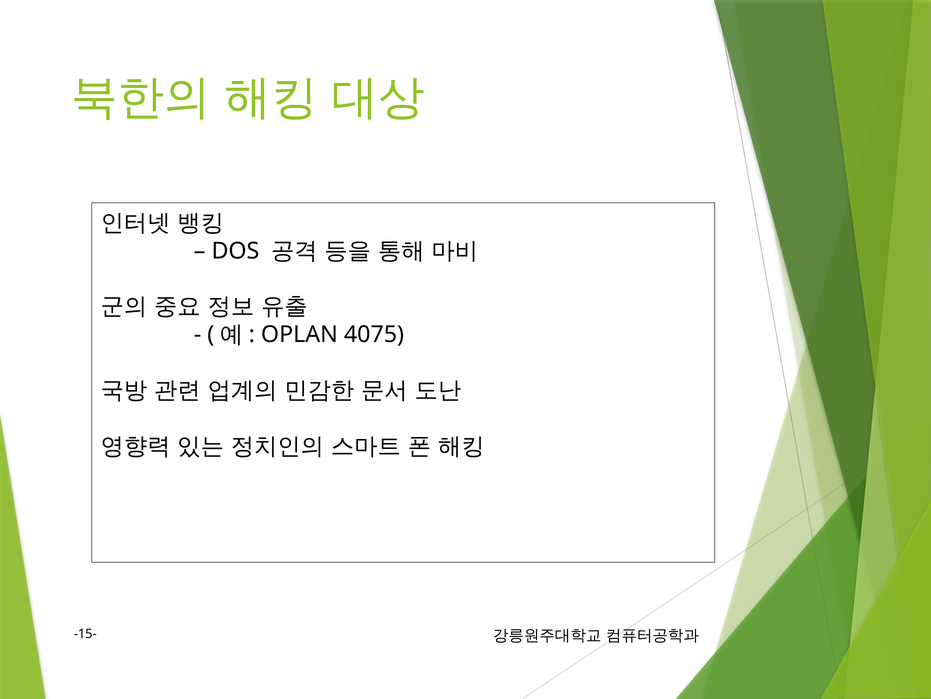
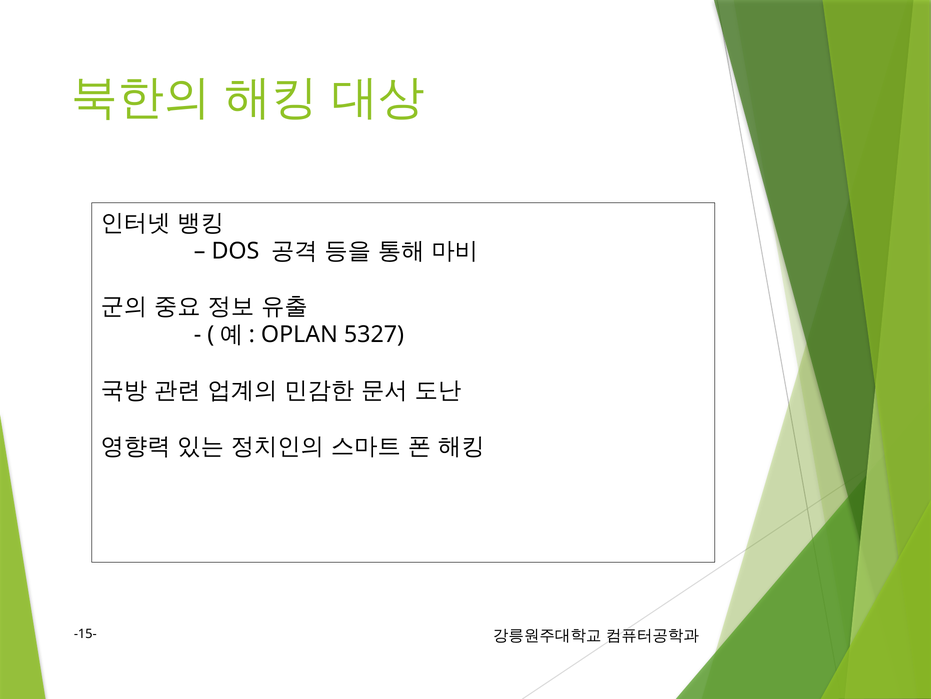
4075: 4075 -> 5327 (374, 334)
